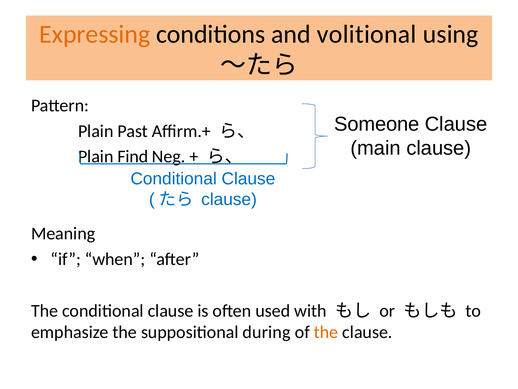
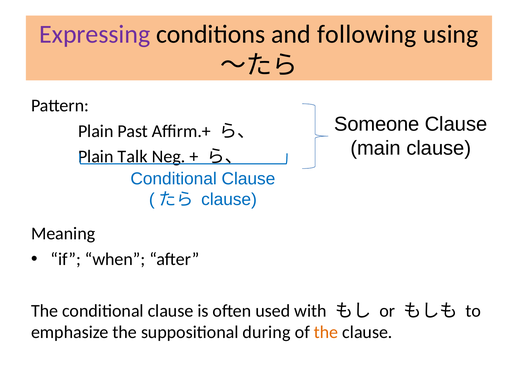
Expressing colour: orange -> purple (95, 34)
volitional: volitional -> following (367, 34)
Find: Find -> Talk (133, 157)
